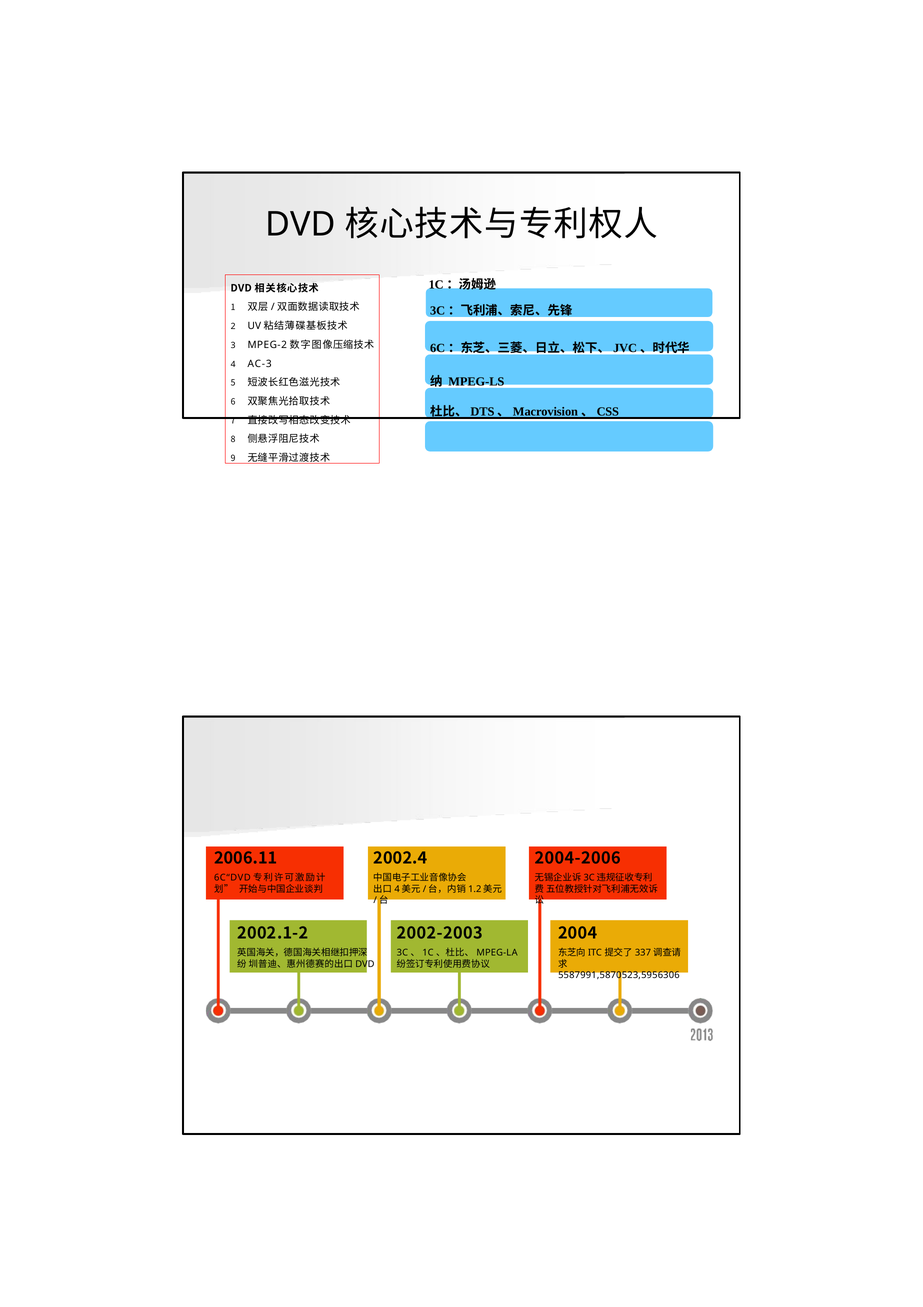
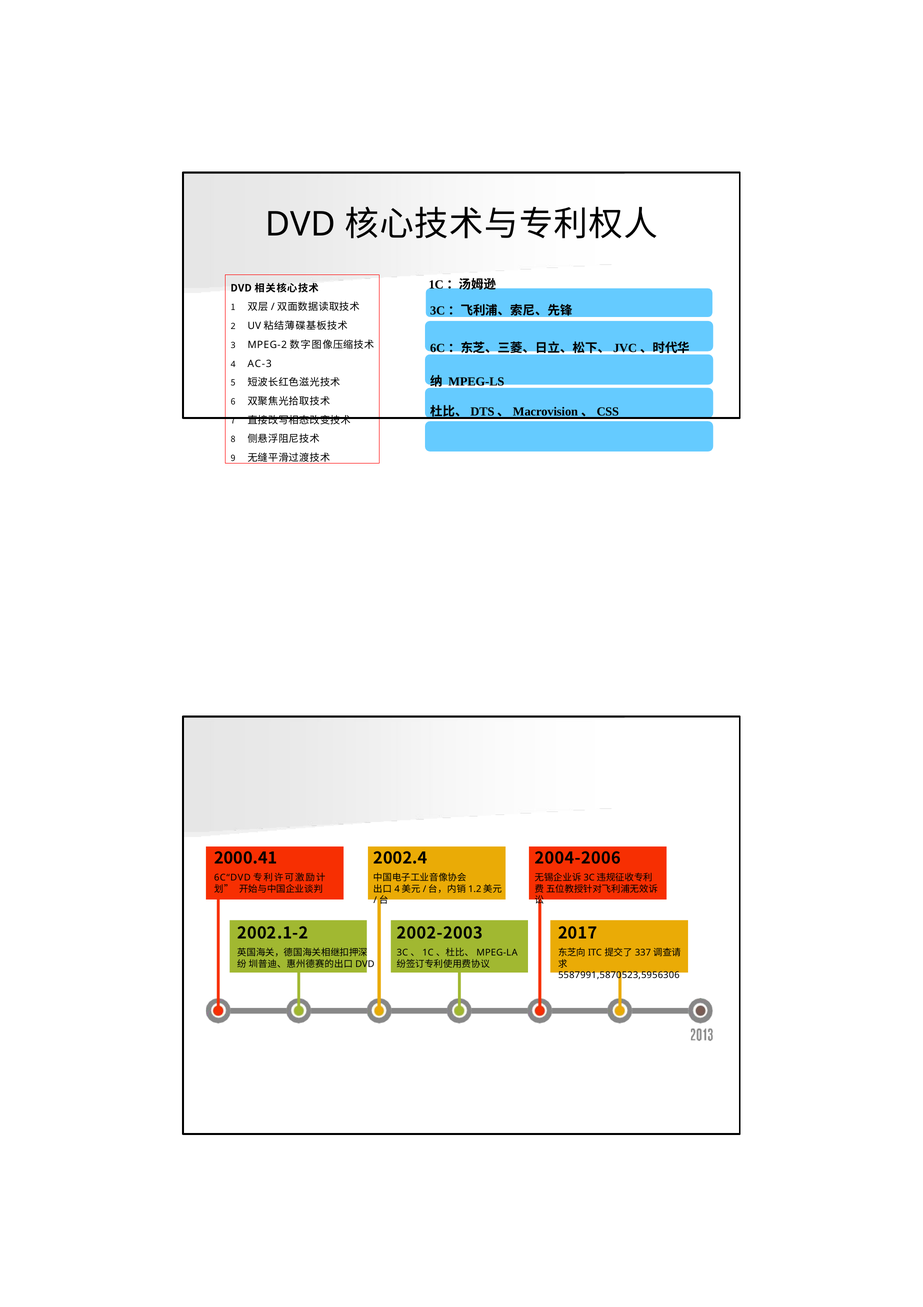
2006.11: 2006.11 -> 2000.41 (246, 858)
2004: 2004 -> 2017 (578, 933)
